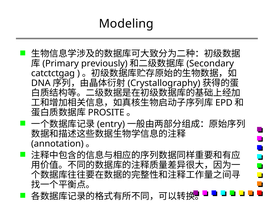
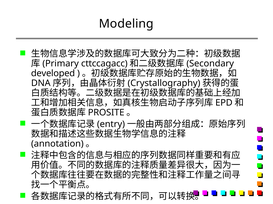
previously: previously -> cttccagacc (104, 64)
catctctgag: catctctgag -> developed (53, 74)
